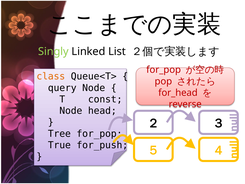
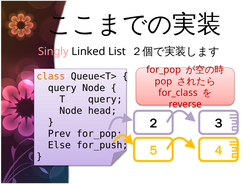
Singly colour: light green -> pink (53, 51)
for_head: for_head -> for_class (178, 93)
T const: const -> query (105, 99)
Tree: Tree -> Prev (59, 134)
True: True -> Else (59, 145)
